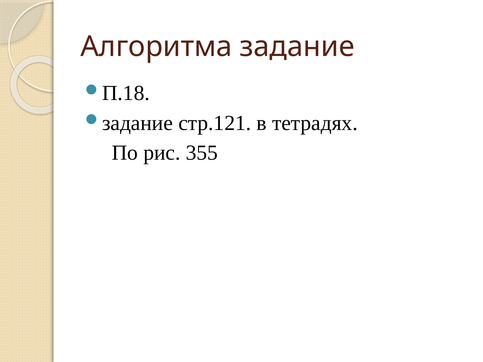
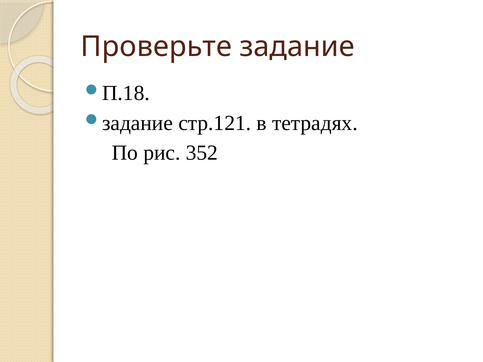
Алгоритма: Алгоритма -> Проверьте (156, 47)
355: 355 -> 352 (202, 153)
